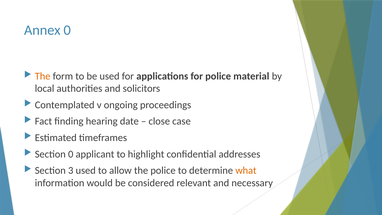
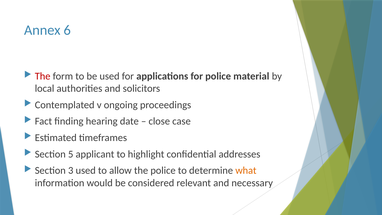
Annex 0: 0 -> 6 (67, 30)
The colour: orange -> red (43, 76)
Section 0: 0 -> 5 (71, 154)
